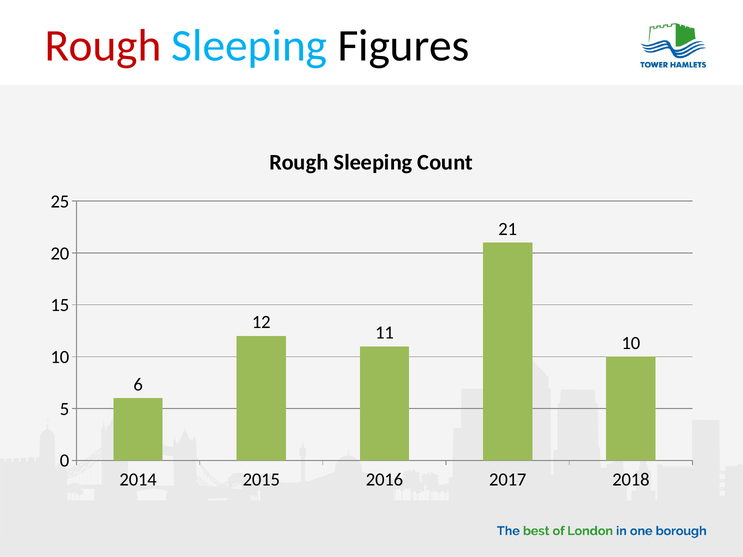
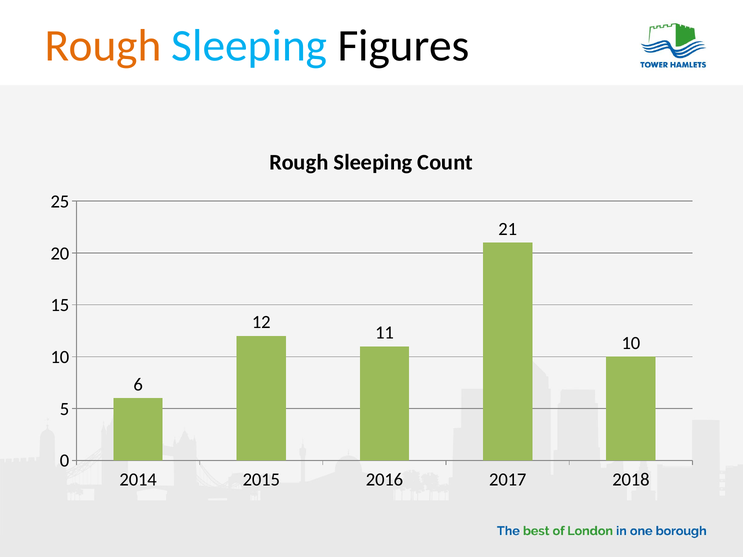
Rough colour: red -> orange (103, 46)
